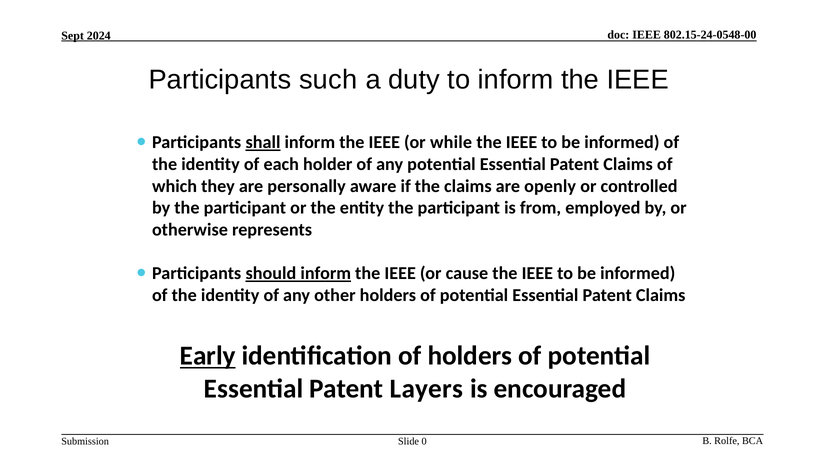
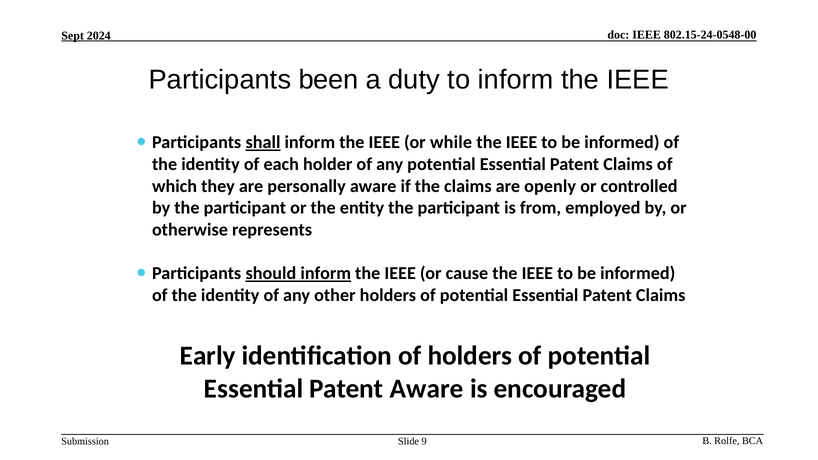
such: such -> been (329, 80)
Early underline: present -> none (208, 356)
Patent Layers: Layers -> Aware (427, 389)
0: 0 -> 9 (424, 441)
